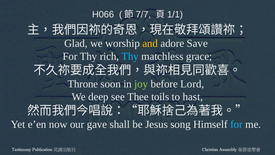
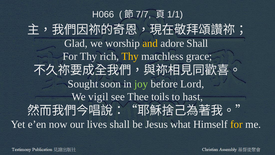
adore Save: Save -> Shall (197, 43)
Thy colour: light blue -> yellow (130, 56)
Throne: Throne -> Sought (83, 84)
deep: deep -> vigil (98, 97)
gave: gave -> lives (97, 124)
song: song -> what (181, 124)
for colour: light blue -> yellow (236, 124)
